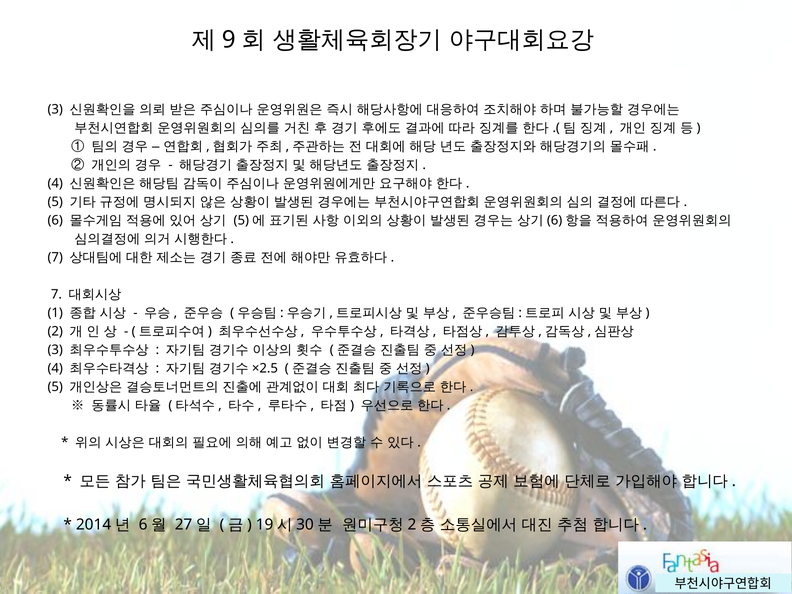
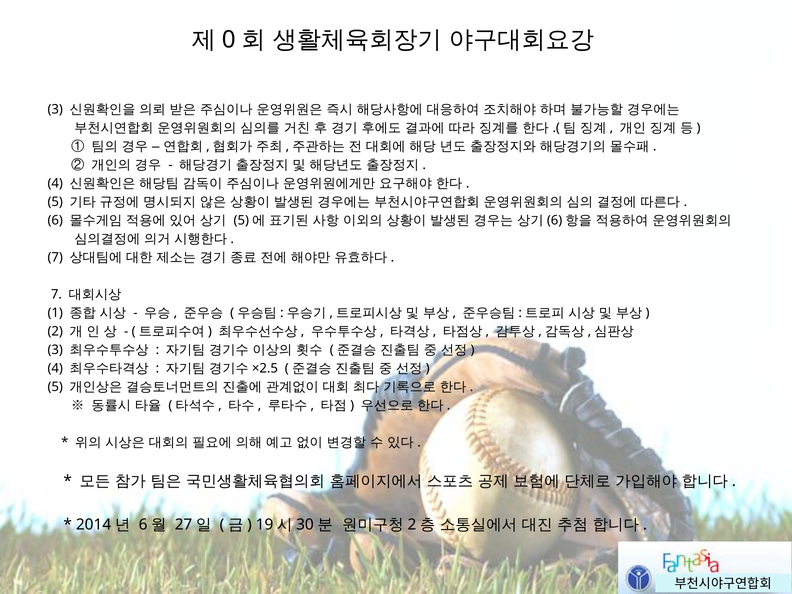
9: 9 -> 0 (229, 40)
